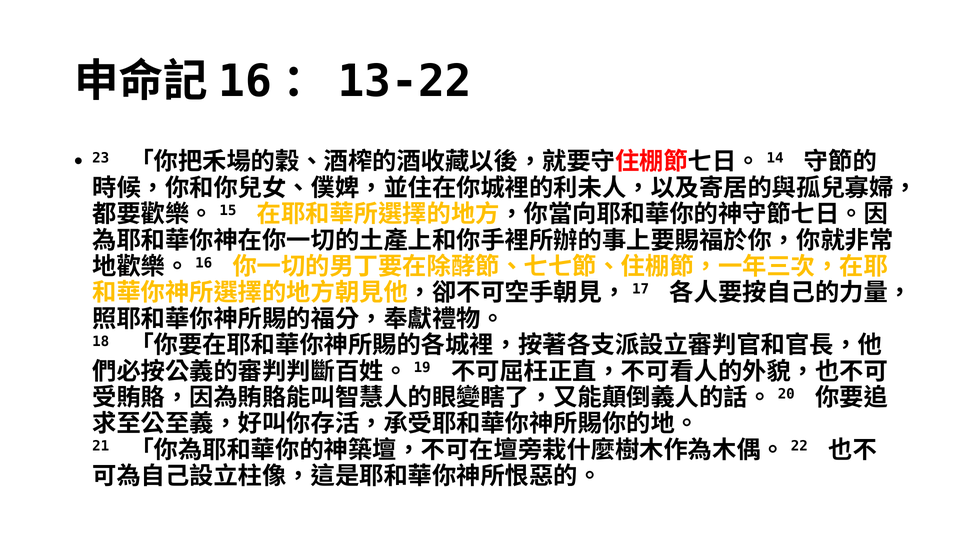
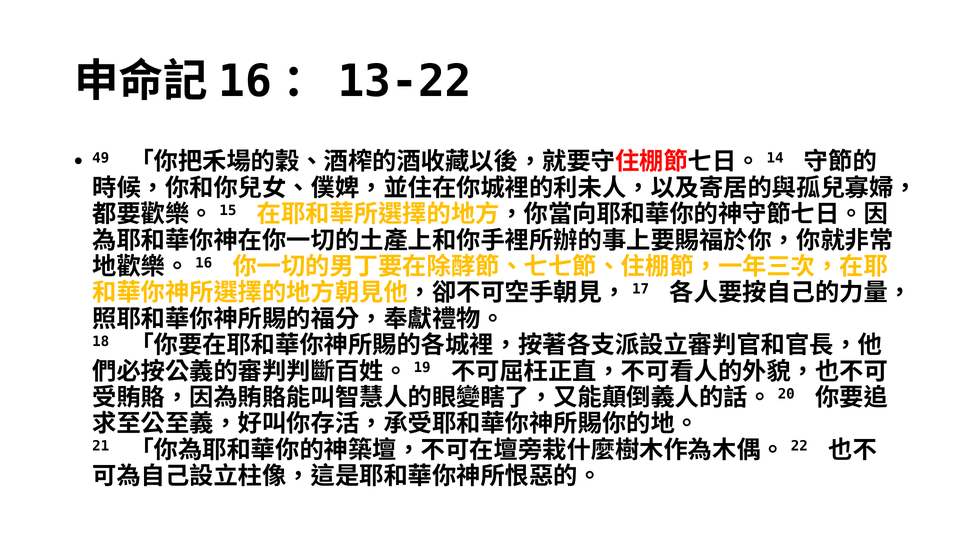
23: 23 -> 49 (101, 158)
